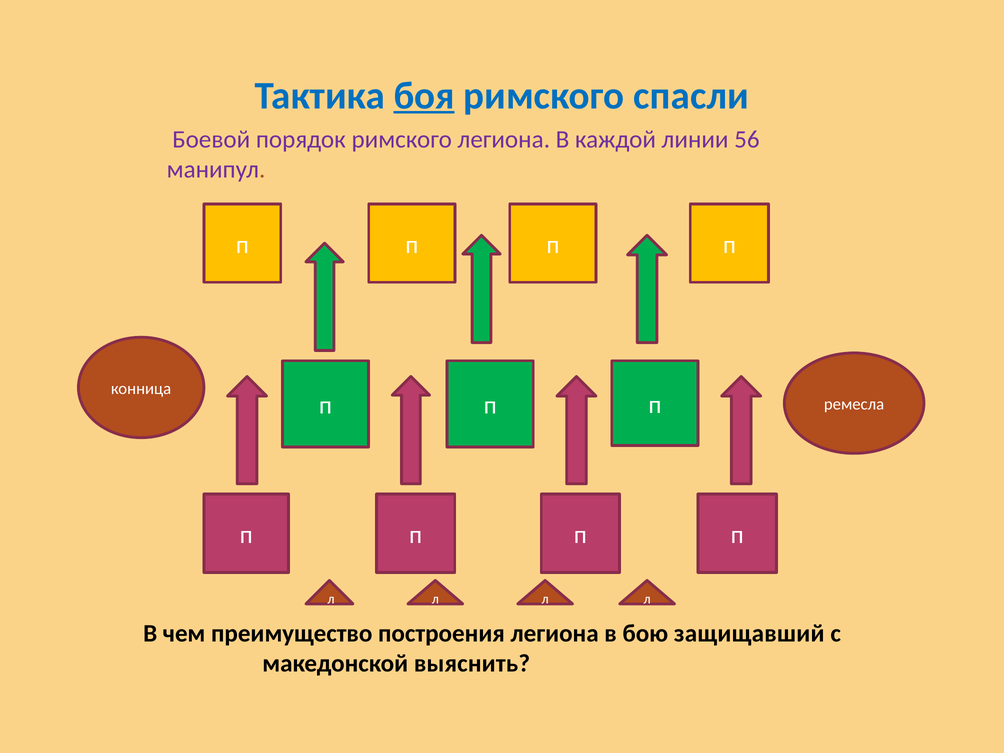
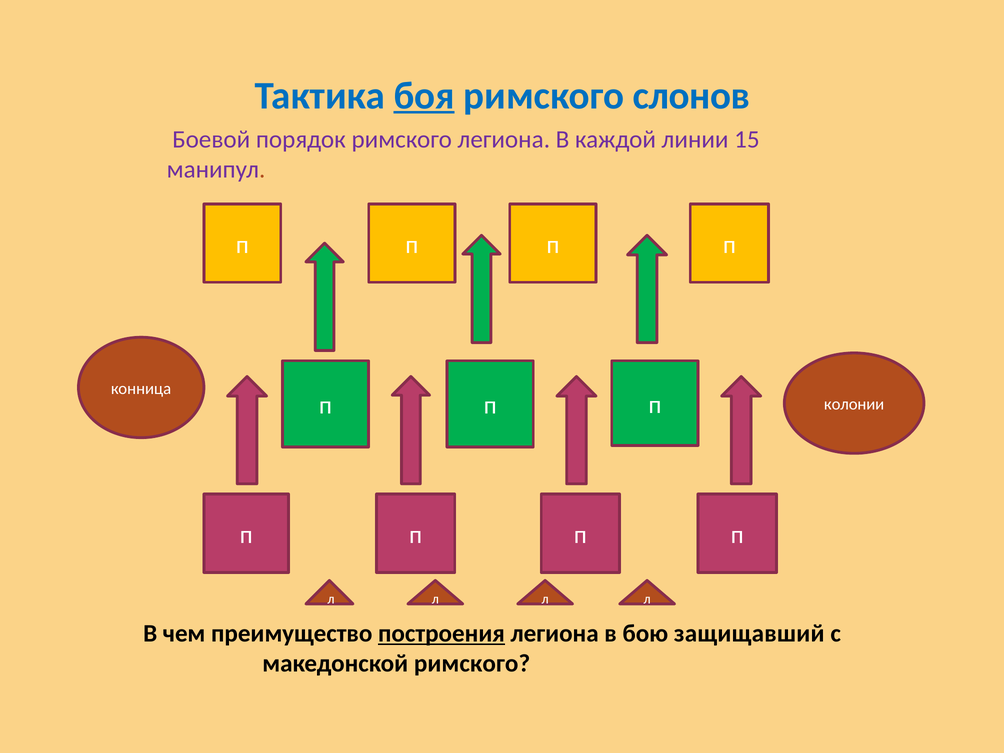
спасли: спасли -> слонов (691, 96)
56: 56 -> 15 (747, 139)
ремесла: ремесла -> колонии (854, 404)
построения underline: none -> present (441, 634)
македонской выяснить: выяснить -> римского (472, 664)
